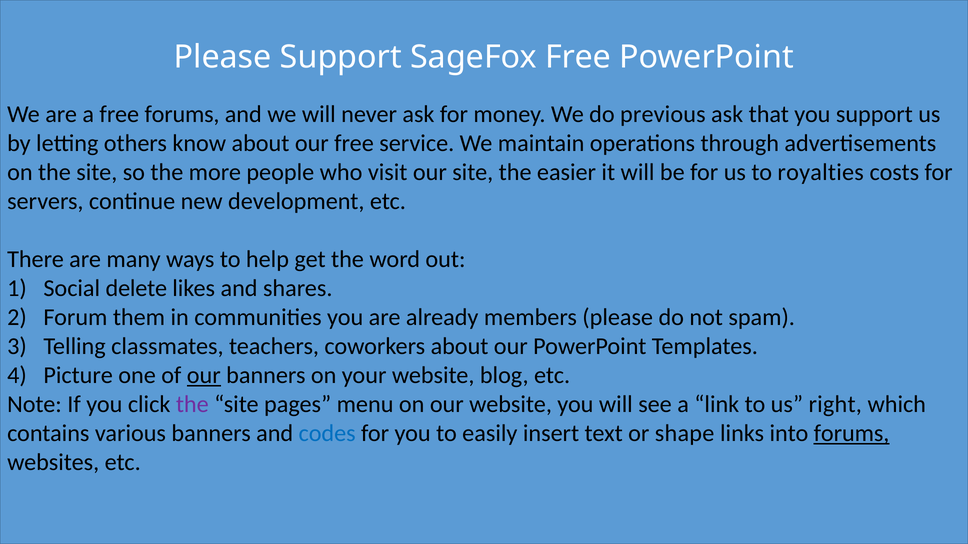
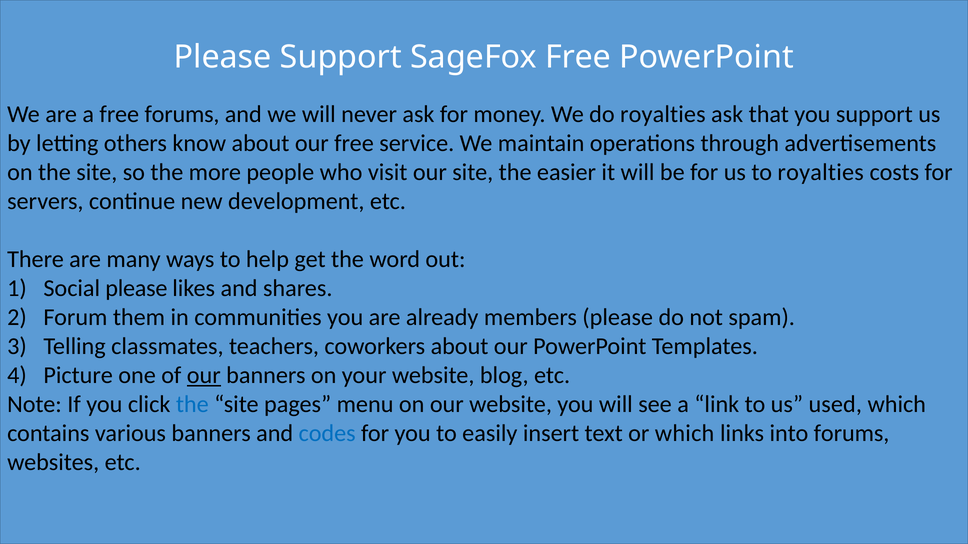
do previous: previous -> royalties (663, 114)
Social delete: delete -> please (136, 288)
the colour: purple -> blue (192, 405)
right: right -> used (835, 405)
or shape: shape -> which (685, 434)
forums underline: present -> none (852, 434)
